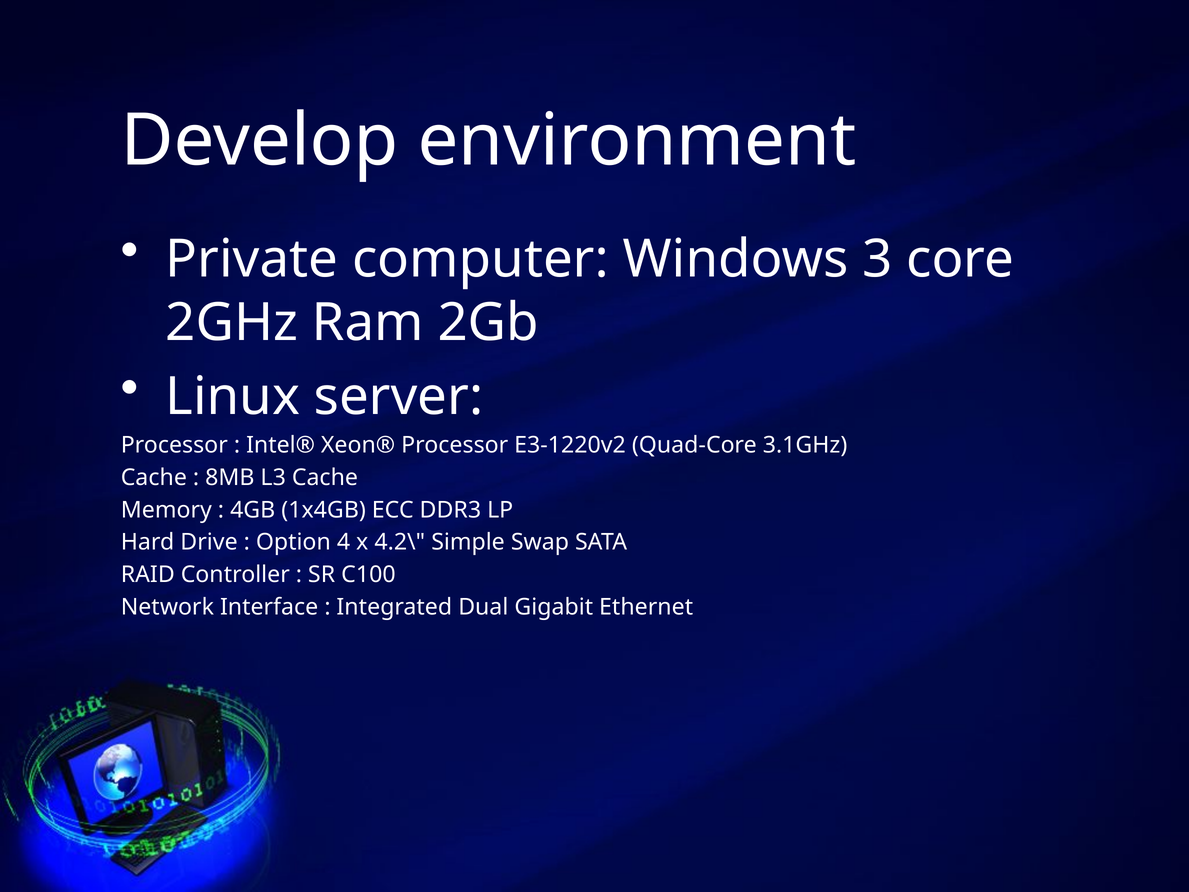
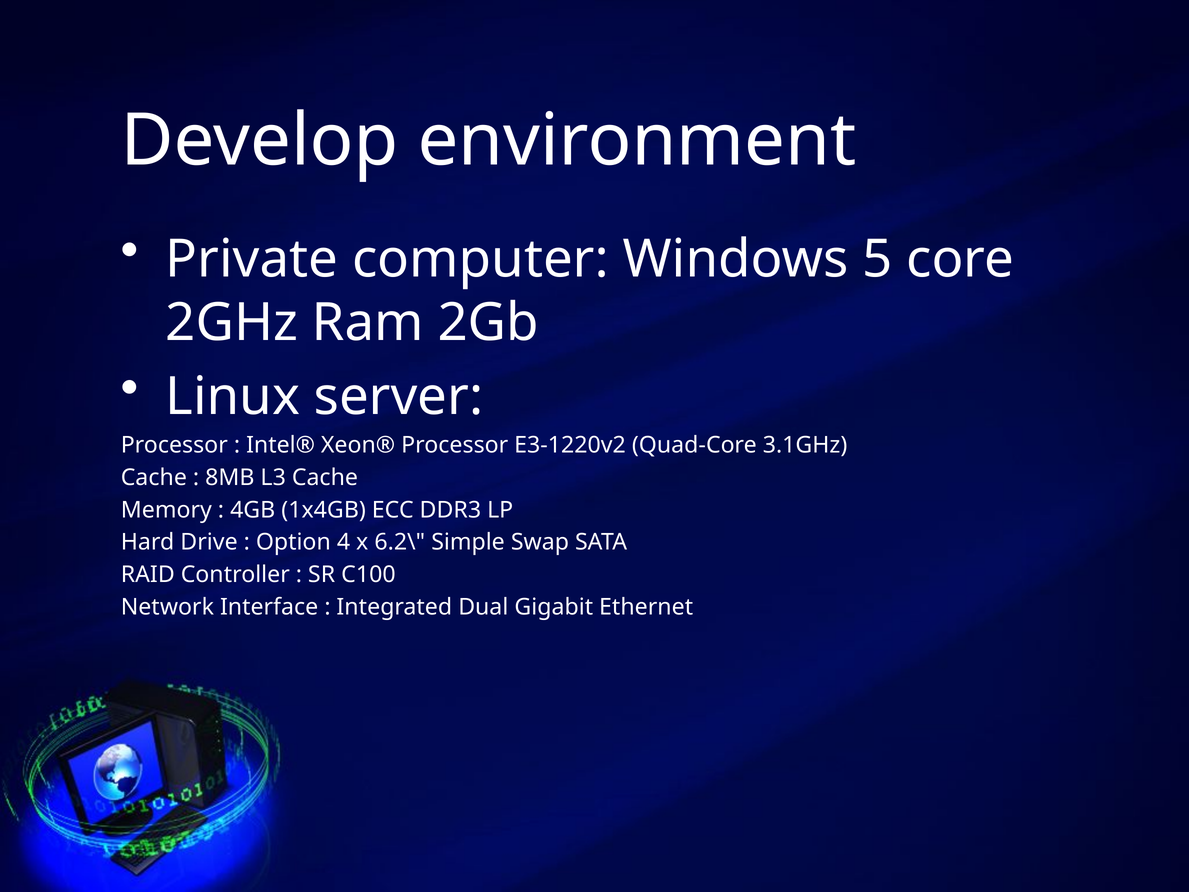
3: 3 -> 5 (877, 259)
4.2\: 4.2\ -> 6.2\ (400, 542)
